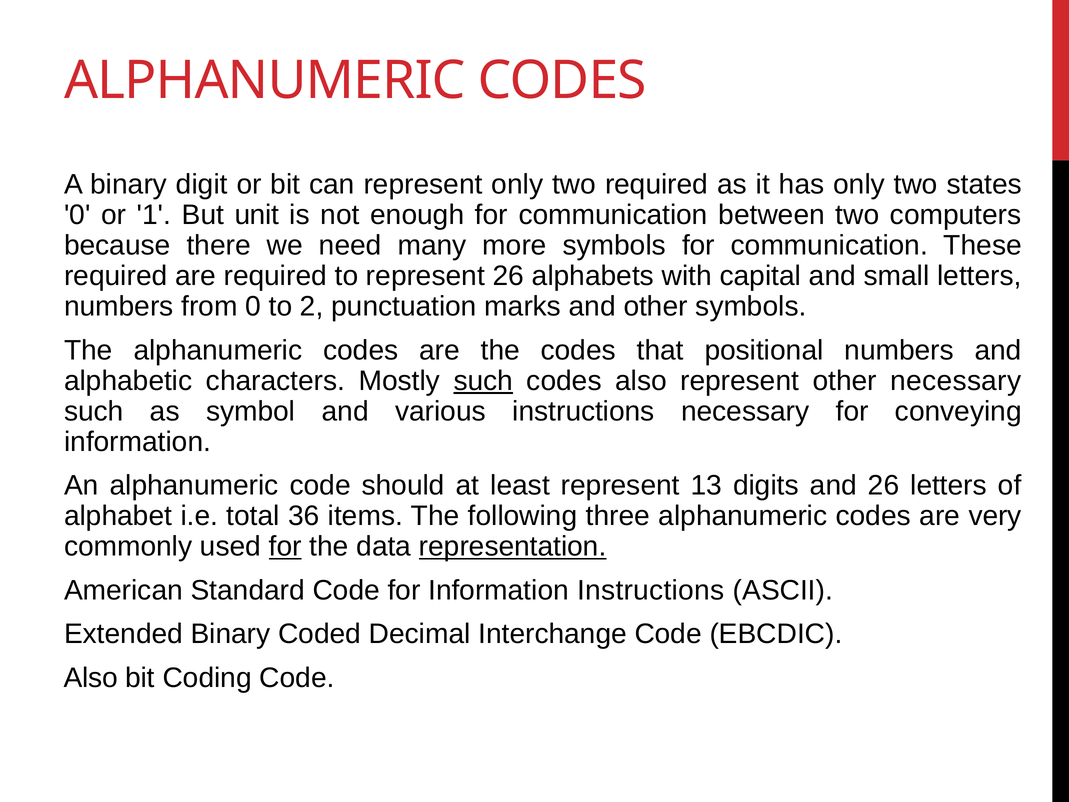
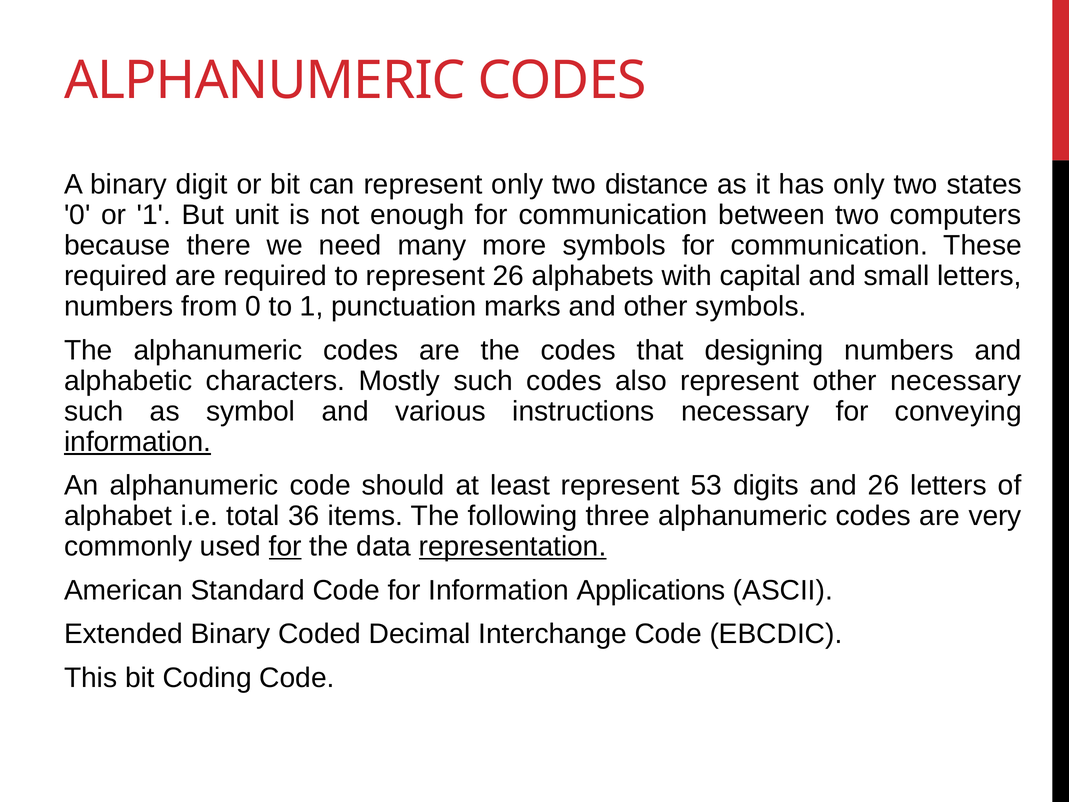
two required: required -> distance (657, 185)
to 2: 2 -> 1 (312, 306)
positional: positional -> designing (764, 350)
such underline: present -> none (483, 381)
information underline: none -> present (138, 442)
13: 13 -> 53 (706, 485)
Information Instructions: Instructions -> Applications (651, 590)
Also: Also -> This (91, 678)
